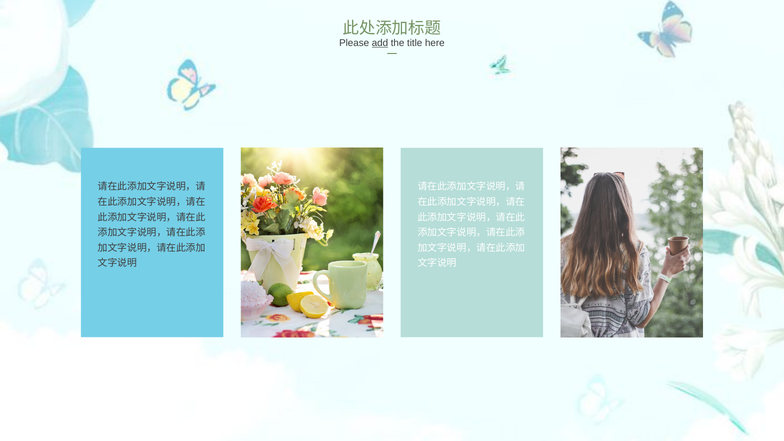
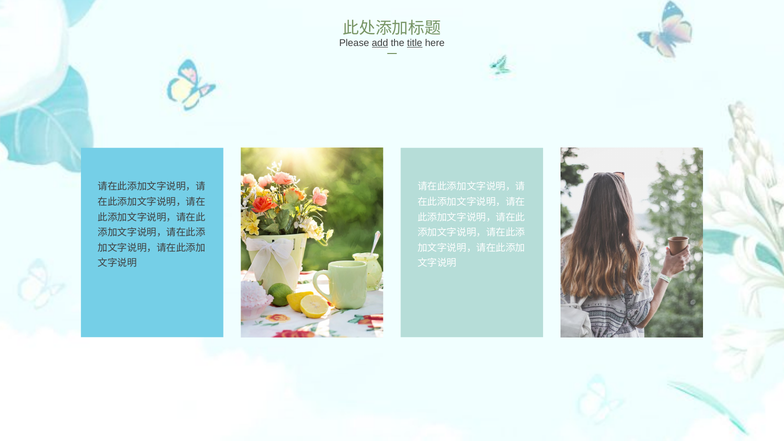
title underline: none -> present (415, 43)
